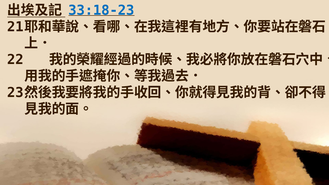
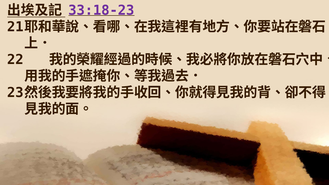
33:18-23 colour: blue -> purple (101, 10)
